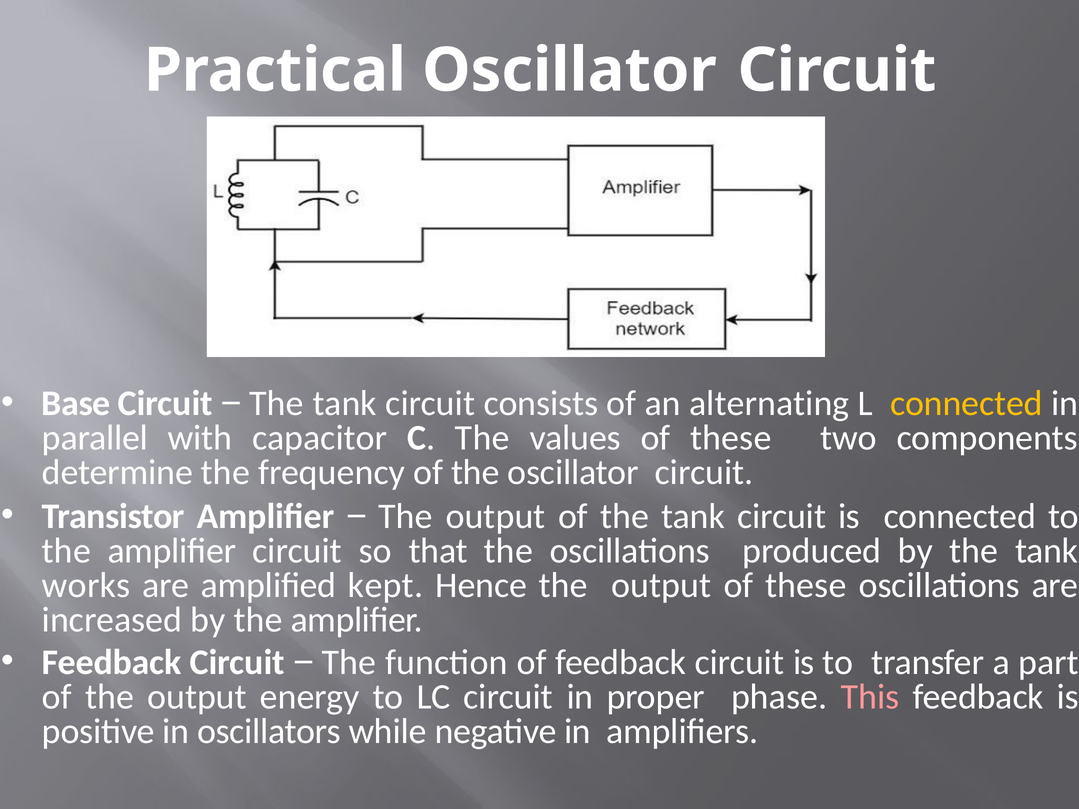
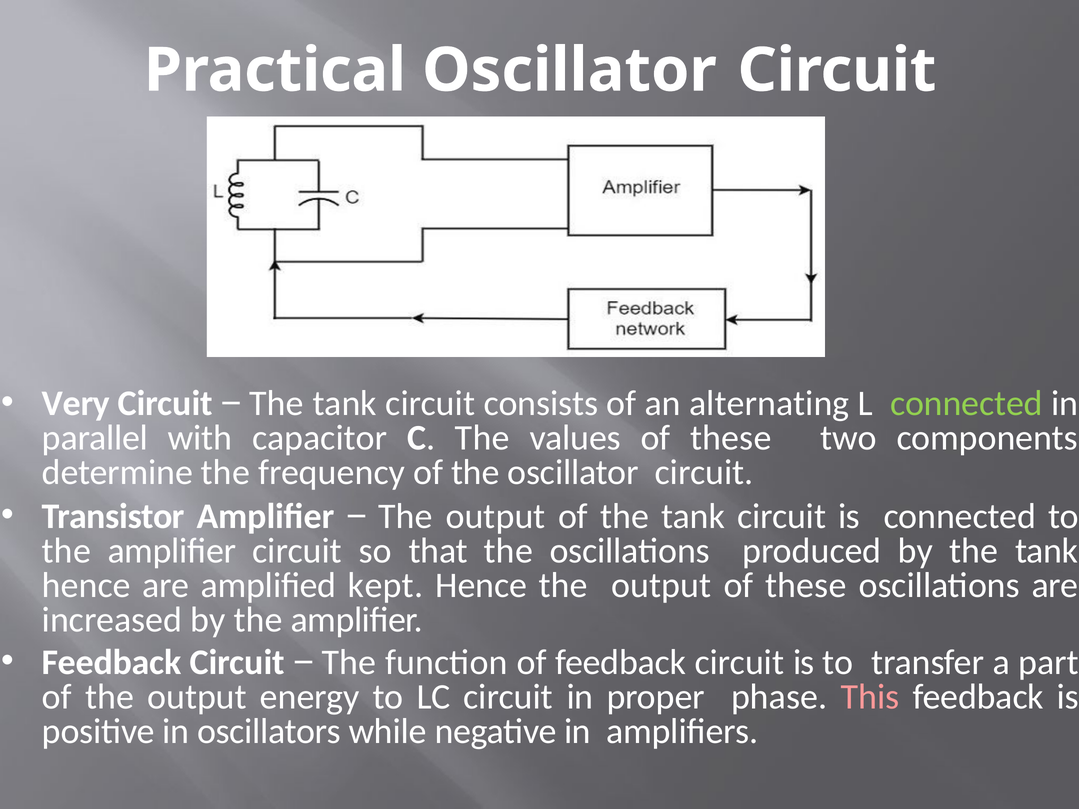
Base: Base -> Very (76, 404)
connected colour: yellow -> light green (966, 404)
works: works -> hence (86, 586)
